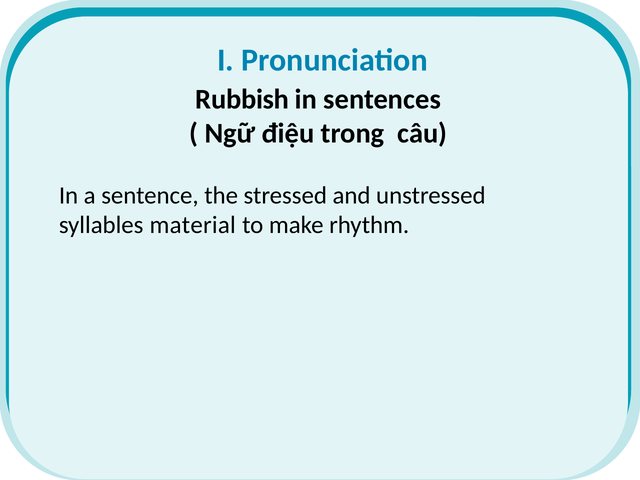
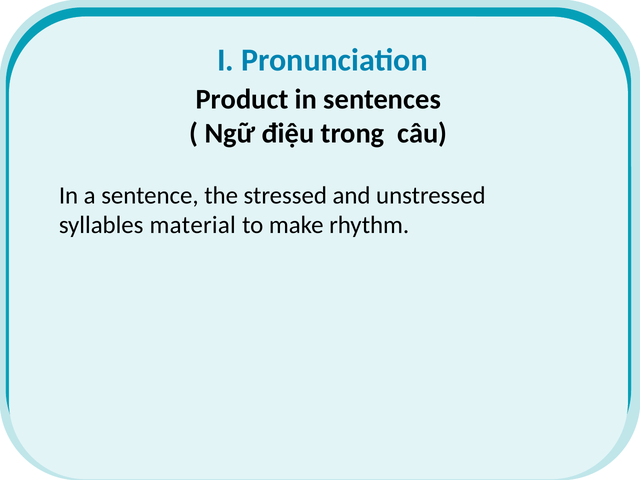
Rubbish: Rubbish -> Product (242, 99)
